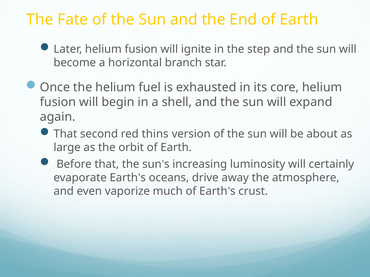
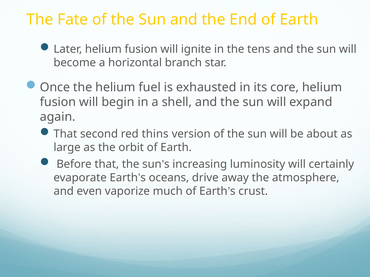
step: step -> tens (259, 49)
